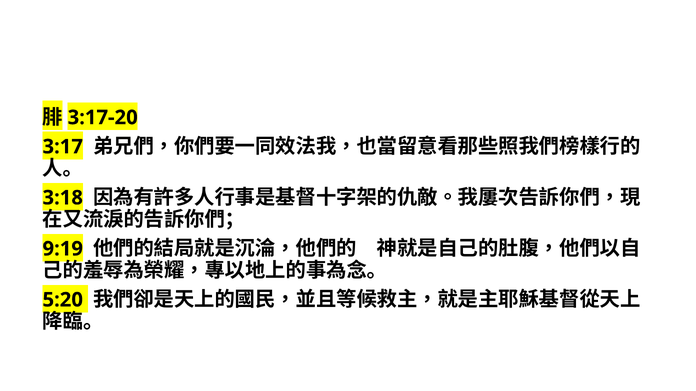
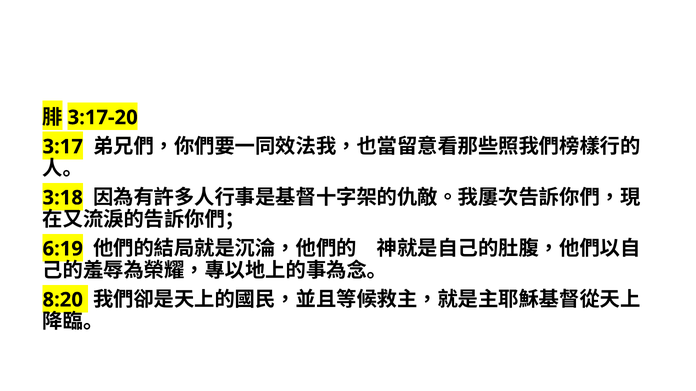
9:19: 9:19 -> 6:19 (63, 249)
5:20: 5:20 -> 8:20 (63, 300)
